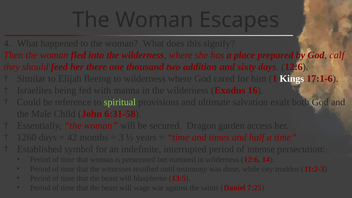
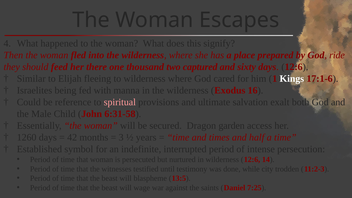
calf: calf -> ride (337, 55)
addition: addition -> captured (200, 67)
spiritual colour: light green -> pink (120, 102)
